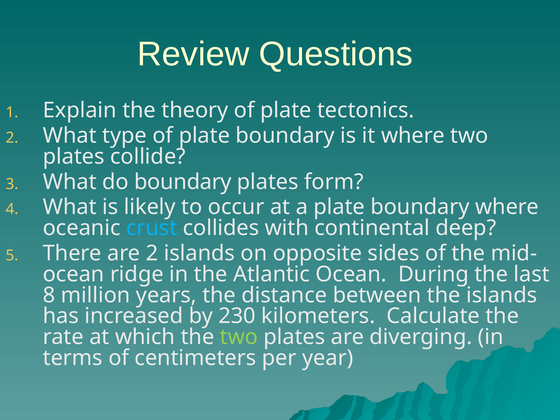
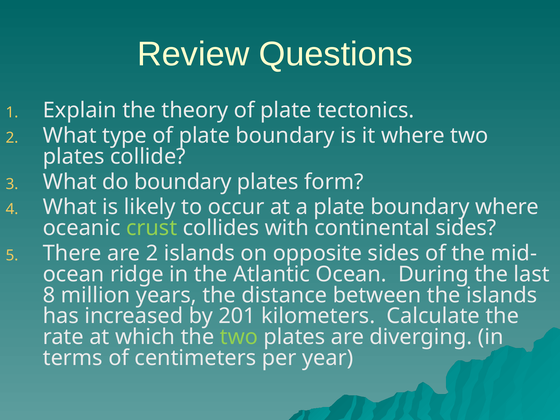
crust colour: light blue -> light green (152, 228)
continental deep: deep -> sides (466, 228)
230: 230 -> 201 (237, 316)
